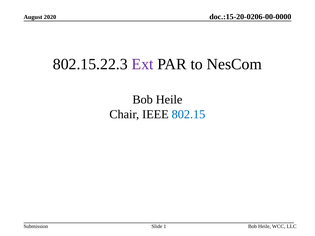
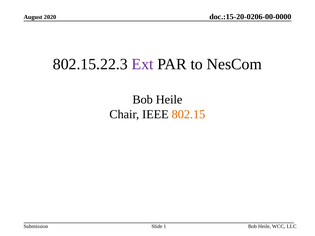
802.15 colour: blue -> orange (188, 114)
